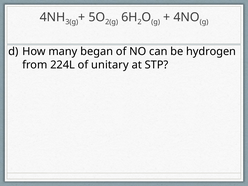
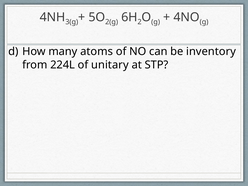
began: began -> atoms (97, 52)
hydrogen: hydrogen -> inventory (211, 52)
